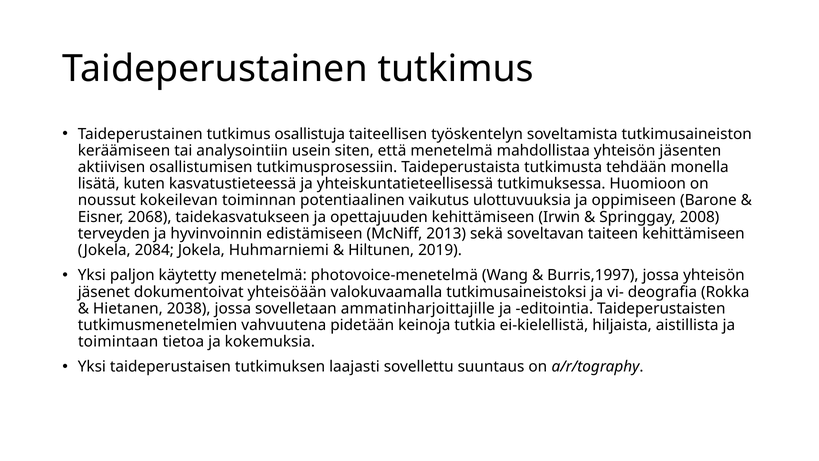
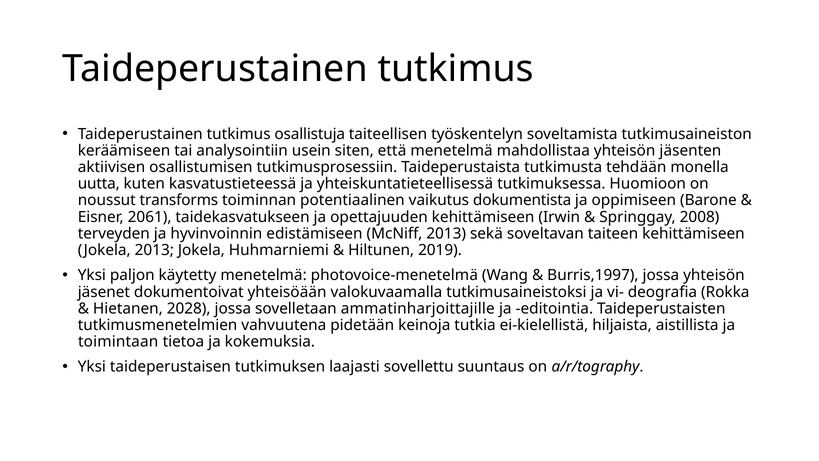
lisätä: lisätä -> uutta (99, 184)
kokeilevan: kokeilevan -> transforms (179, 200)
ulottuvuuksia: ulottuvuuksia -> dokumentista (522, 200)
2068: 2068 -> 2061 (150, 217)
Jokela 2084: 2084 -> 2013 (154, 250)
2038: 2038 -> 2028 (189, 308)
